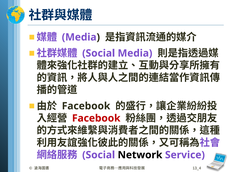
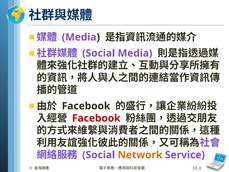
Network colour: black -> orange (140, 155)
